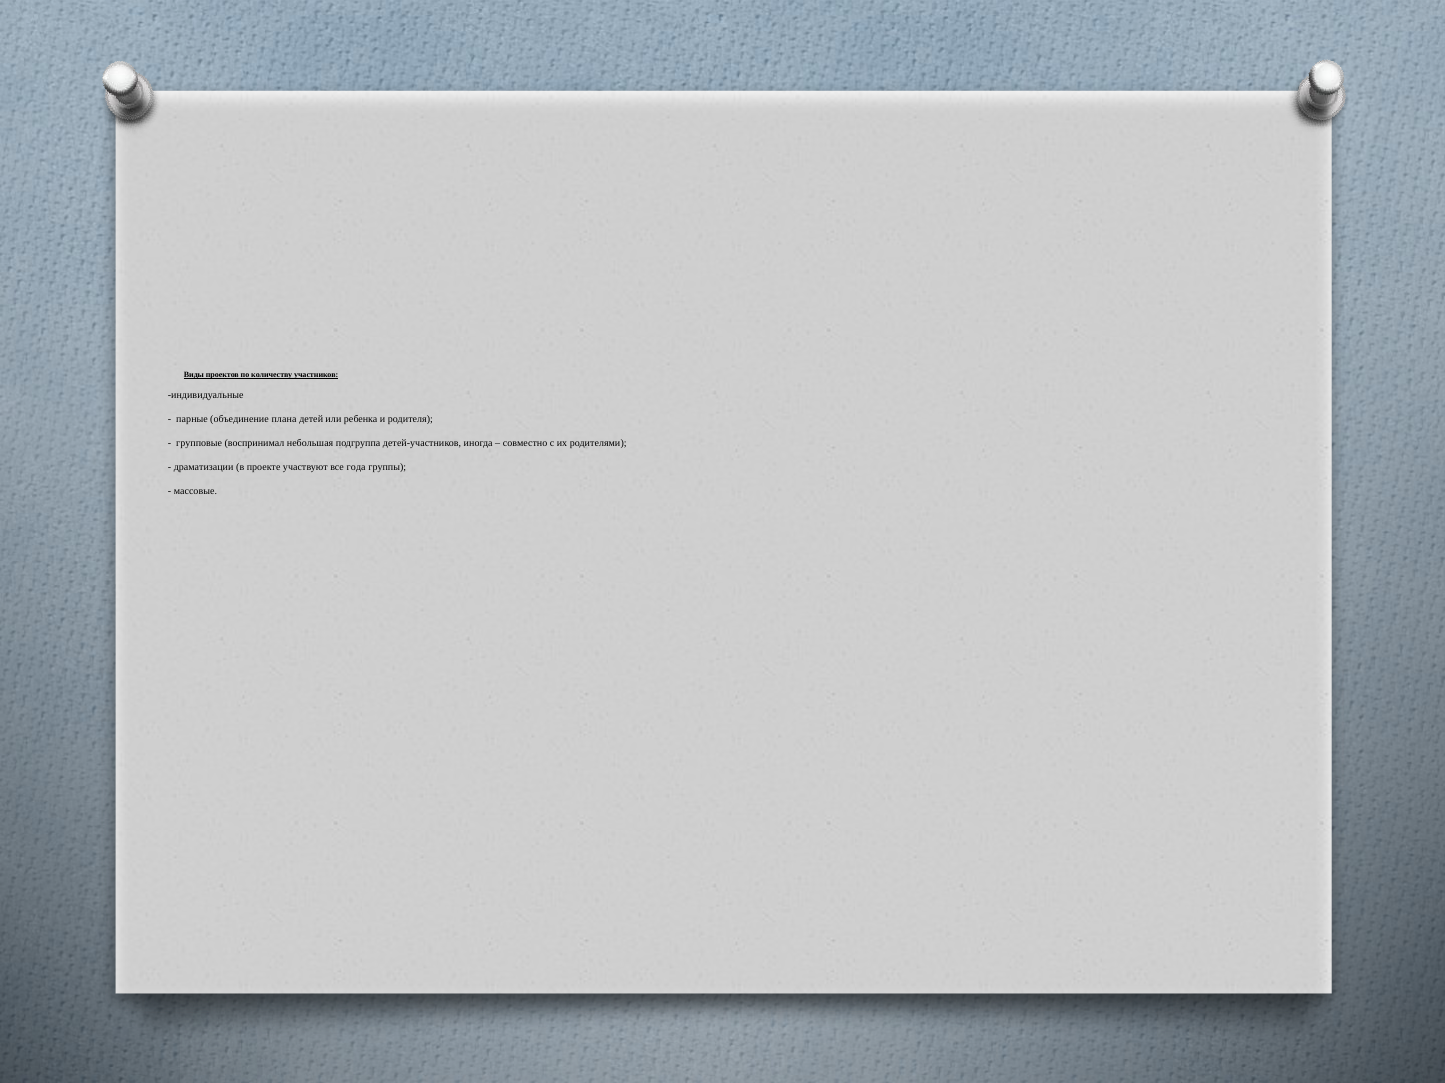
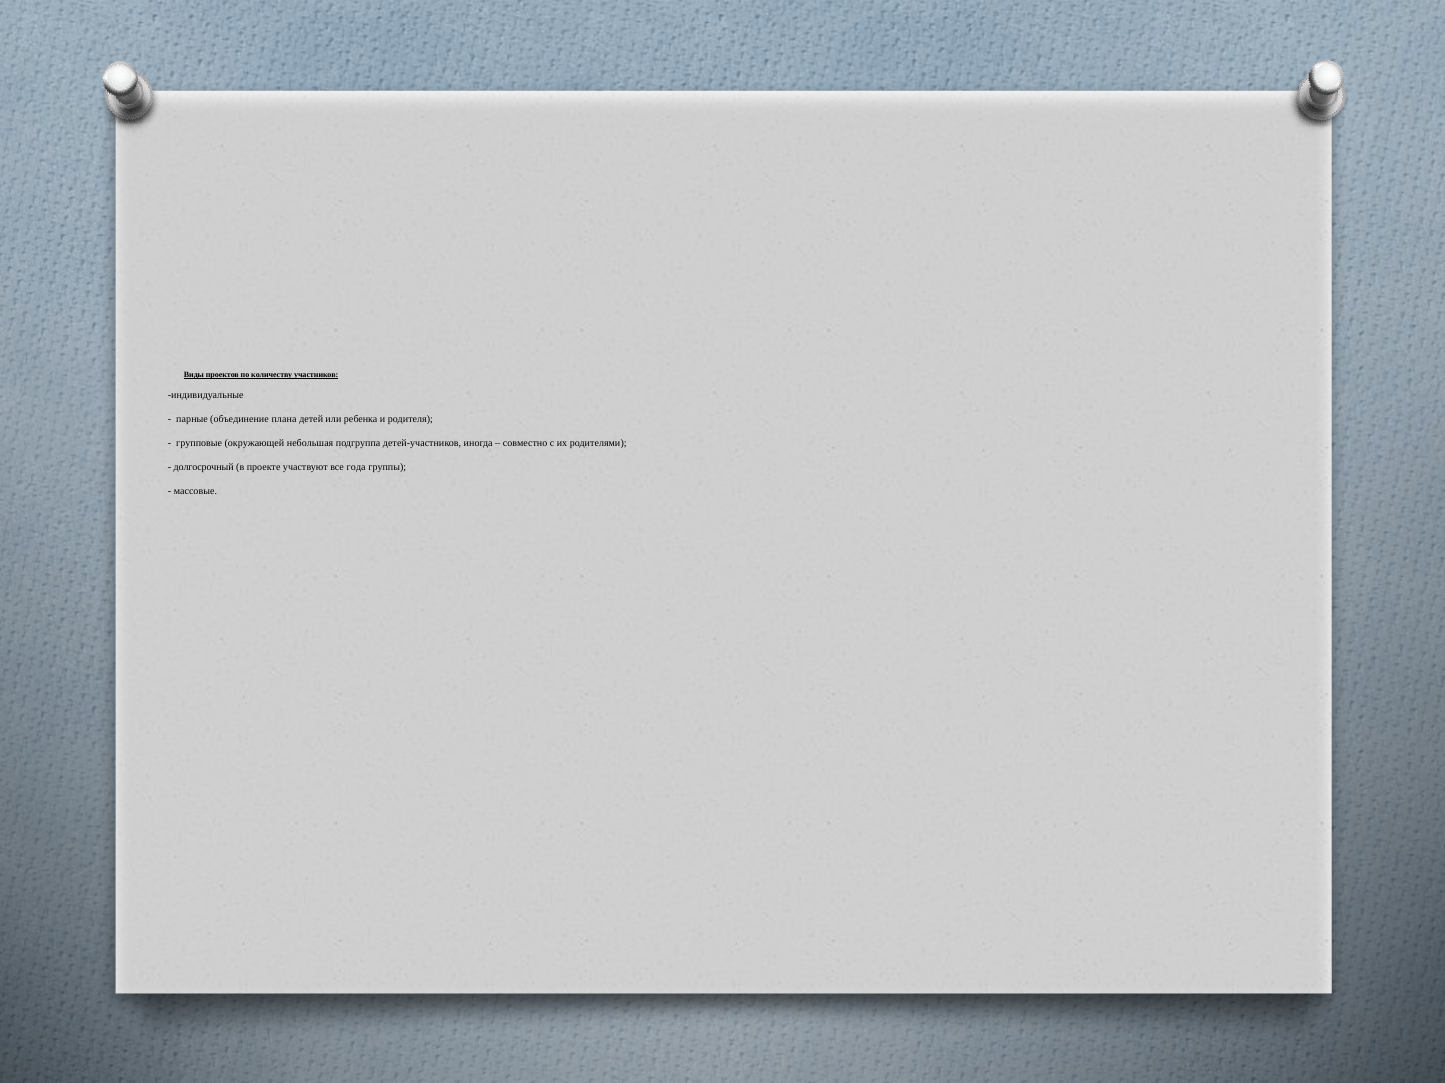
воспринимал: воспринимал -> окружающей (254, 444)
драматизации: драматизации -> долгосрочный (204, 468)
